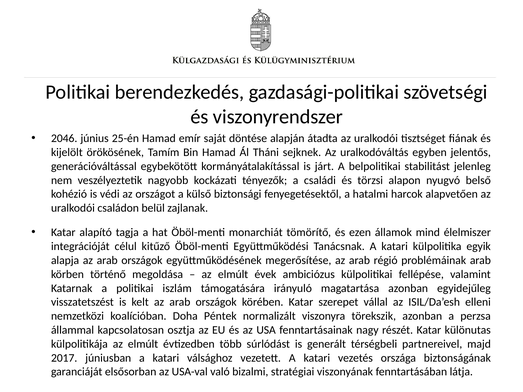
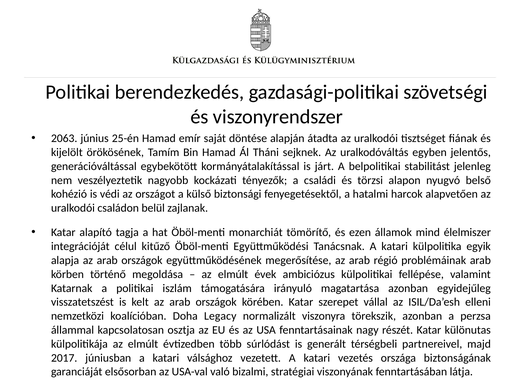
2046: 2046 -> 2063 (64, 139)
Péntek: Péntek -> Legacy (220, 316)
